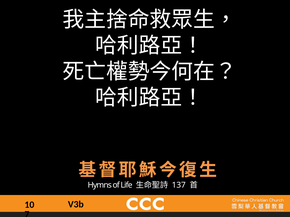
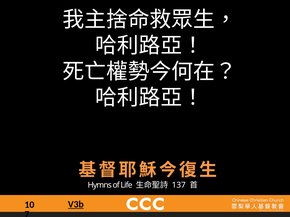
V3b underline: none -> present (76, 205)
